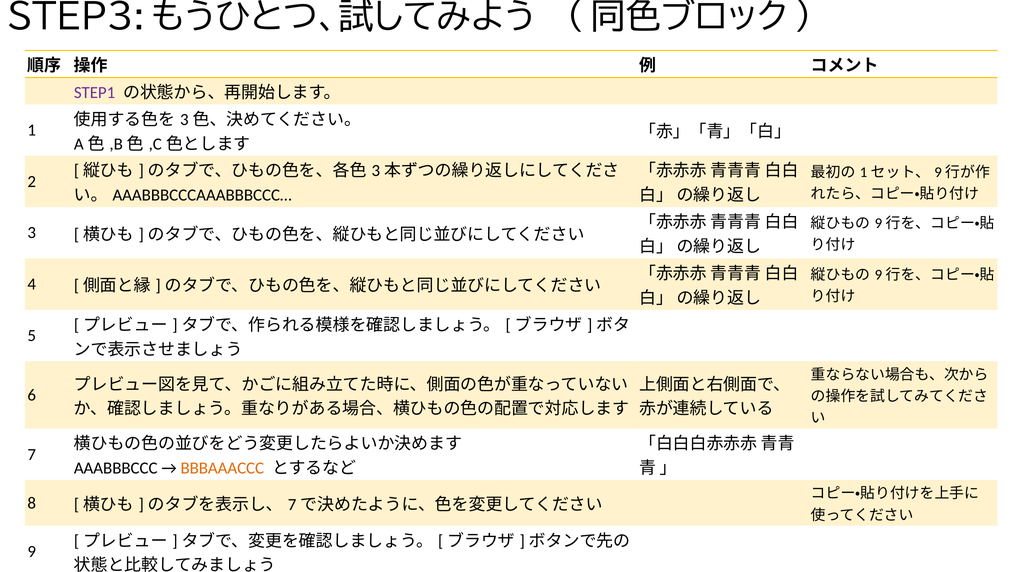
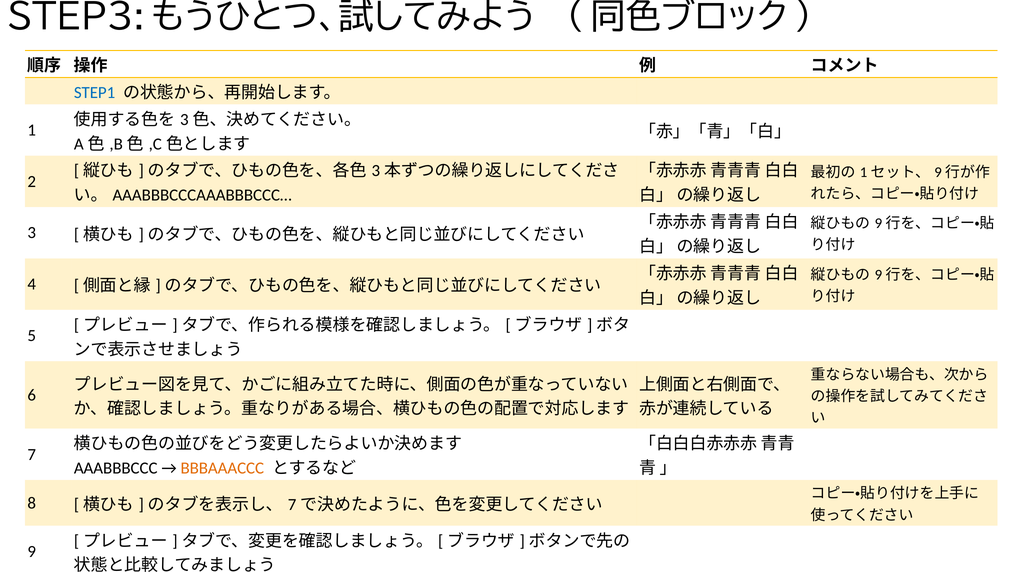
STEP1 colour: purple -> blue (95, 92)
